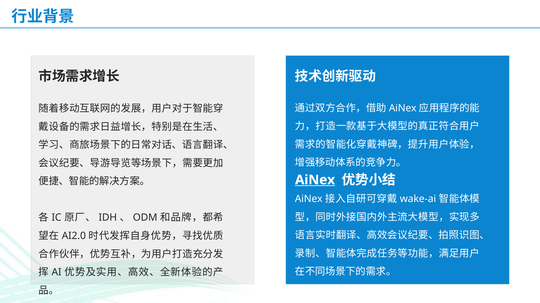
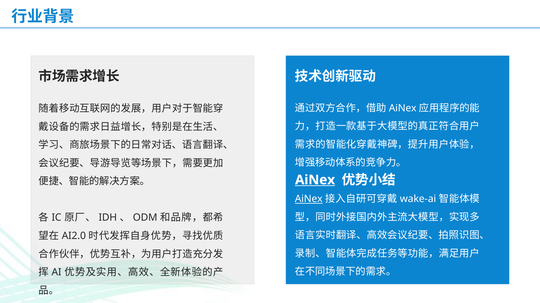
AiNex underline: none -> present (309, 199)
